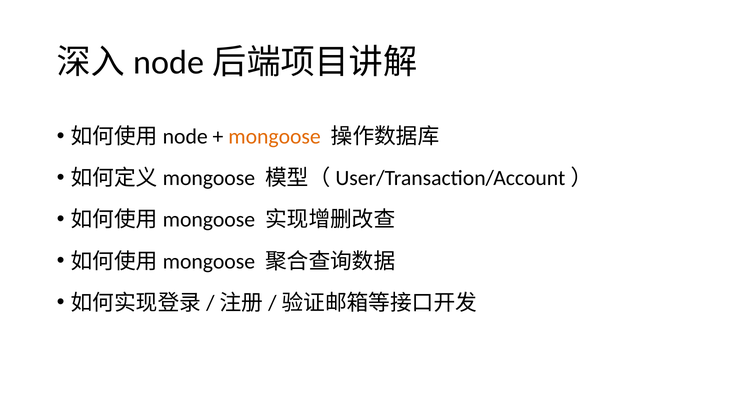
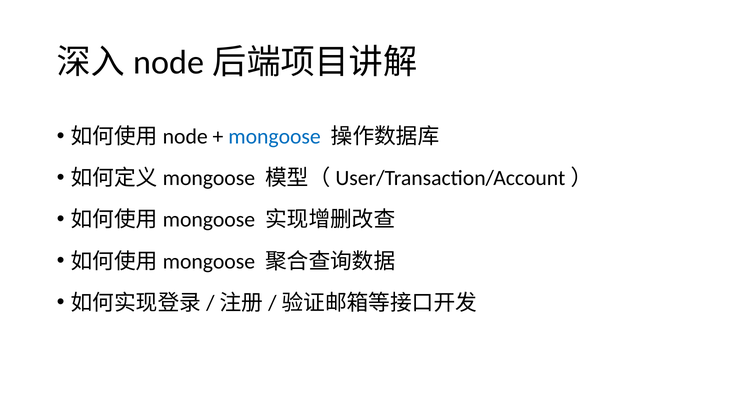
mongoose colour: orange -> blue (275, 137)
